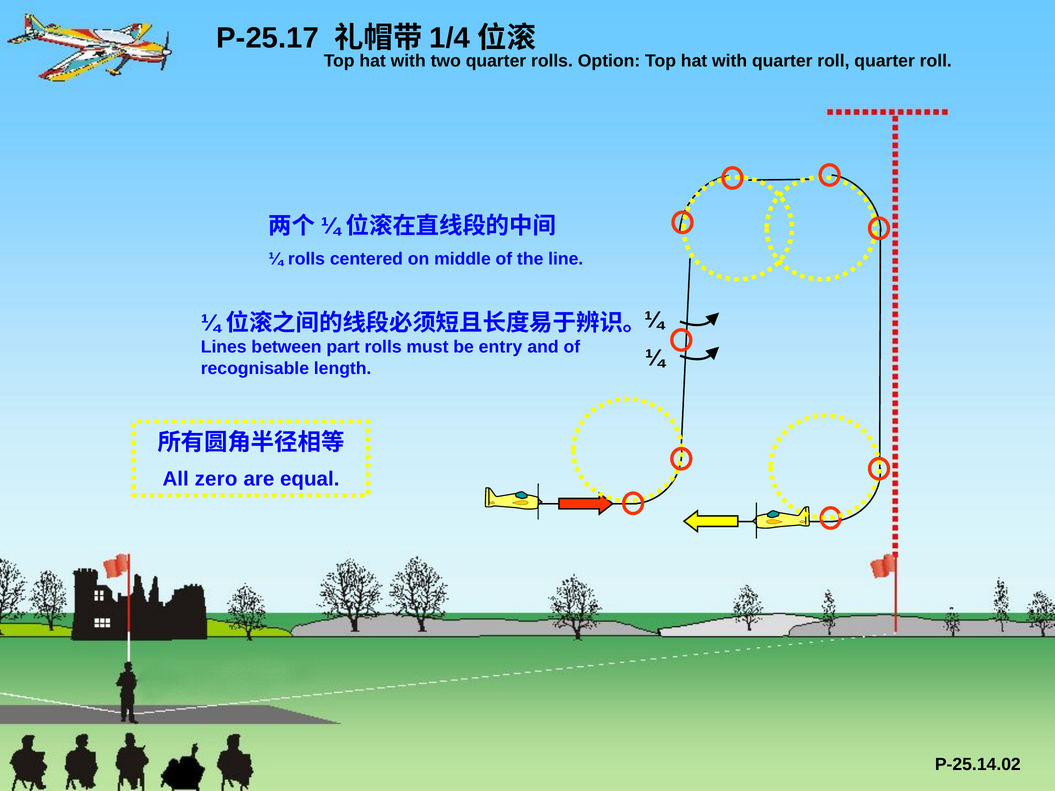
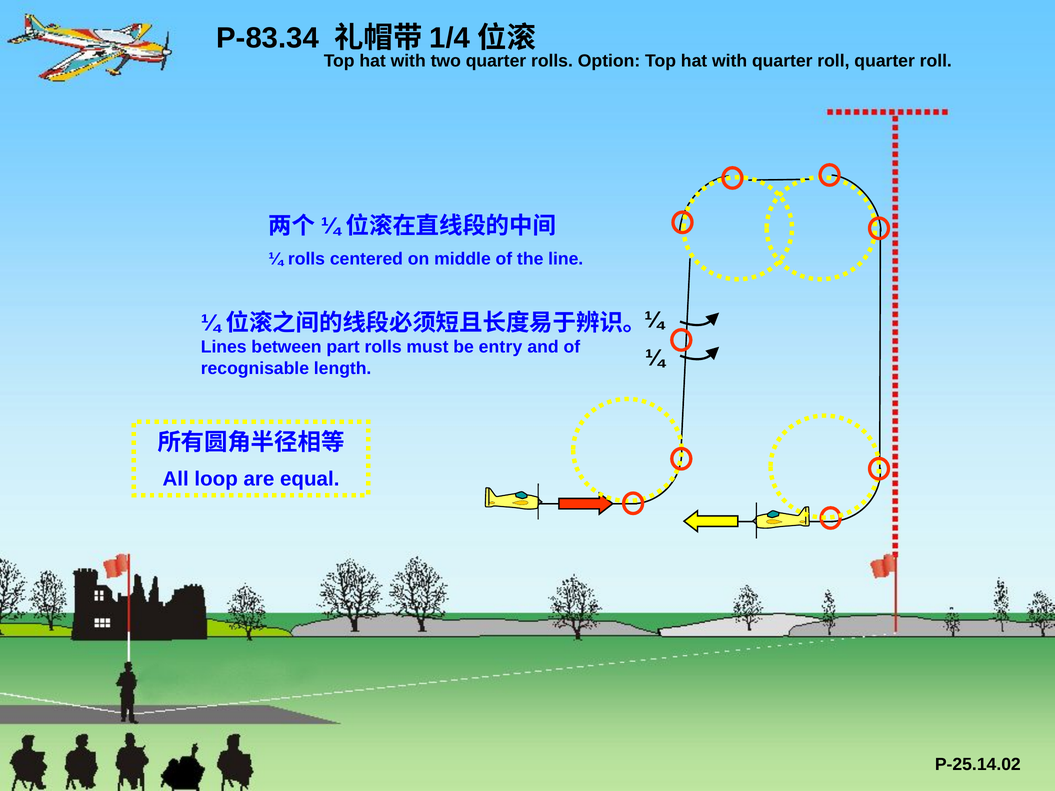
P-25.17: P-25.17 -> P-83.34 (268, 38)
zero: zero -> loop (216, 479)
